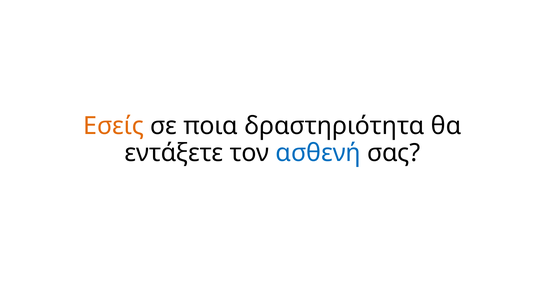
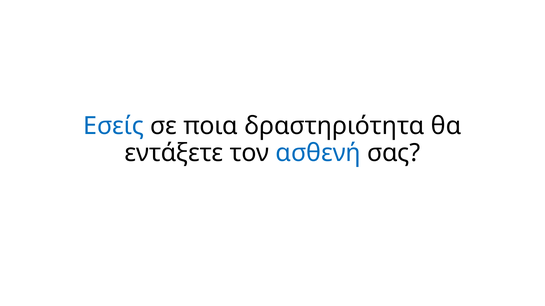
Εσείς colour: orange -> blue (114, 126)
